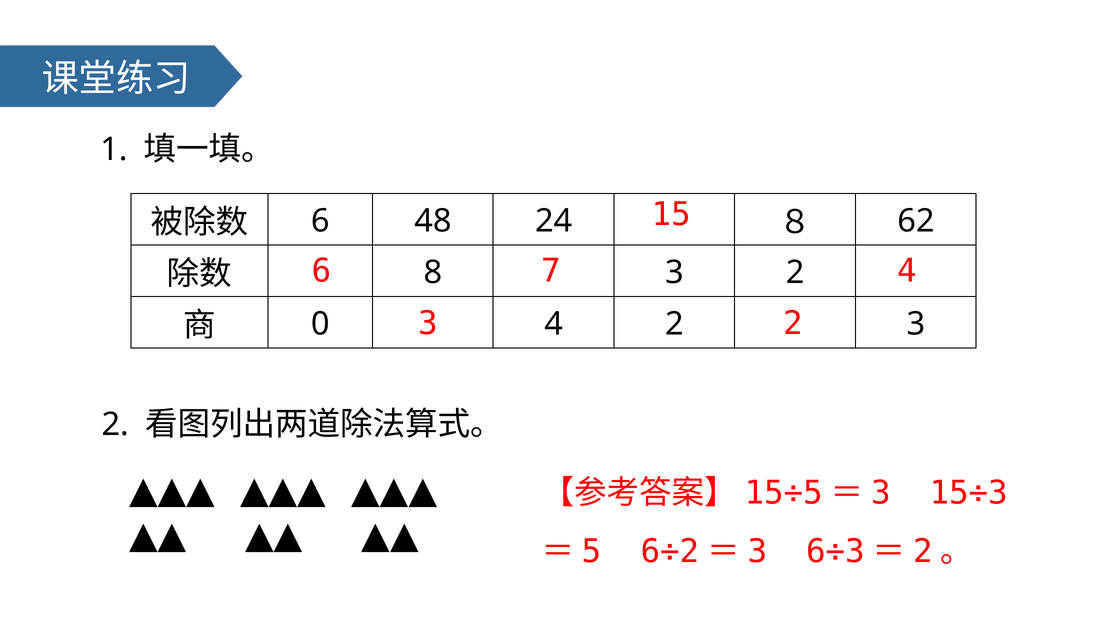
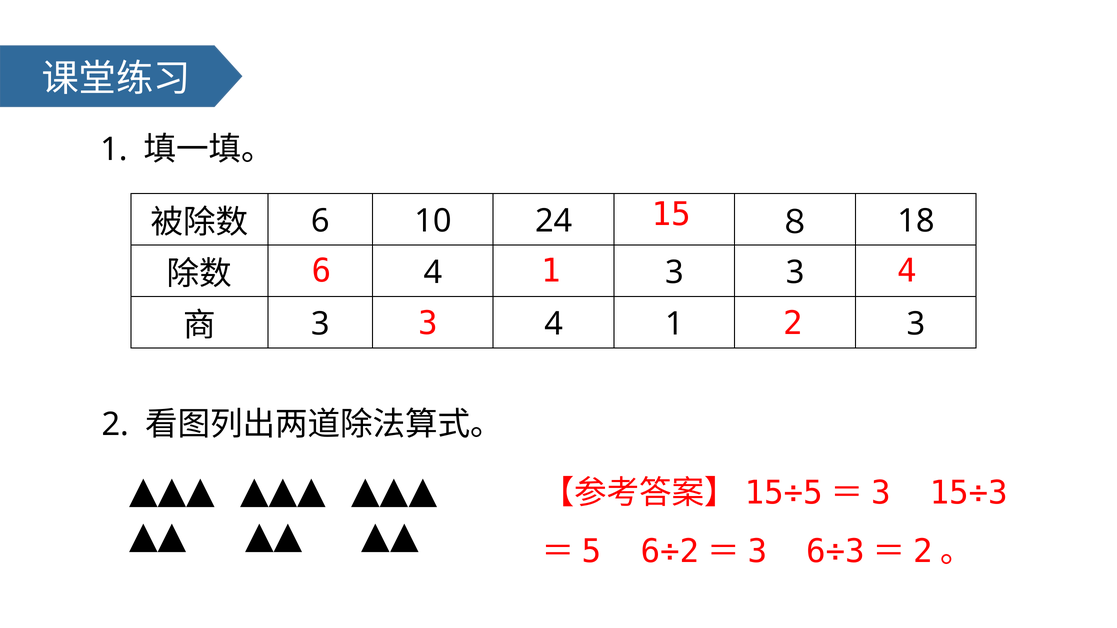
48: 48 -> 10 (433, 221)
62: 62 -> 18 (916, 221)
6 7: 7 -> 1 (551, 271)
8: 8 -> 4 (433, 273)
2: 2 -> 3 (795, 273)
0: 0 -> 3 (320, 324)
4 2: 2 -> 1 (674, 324)
